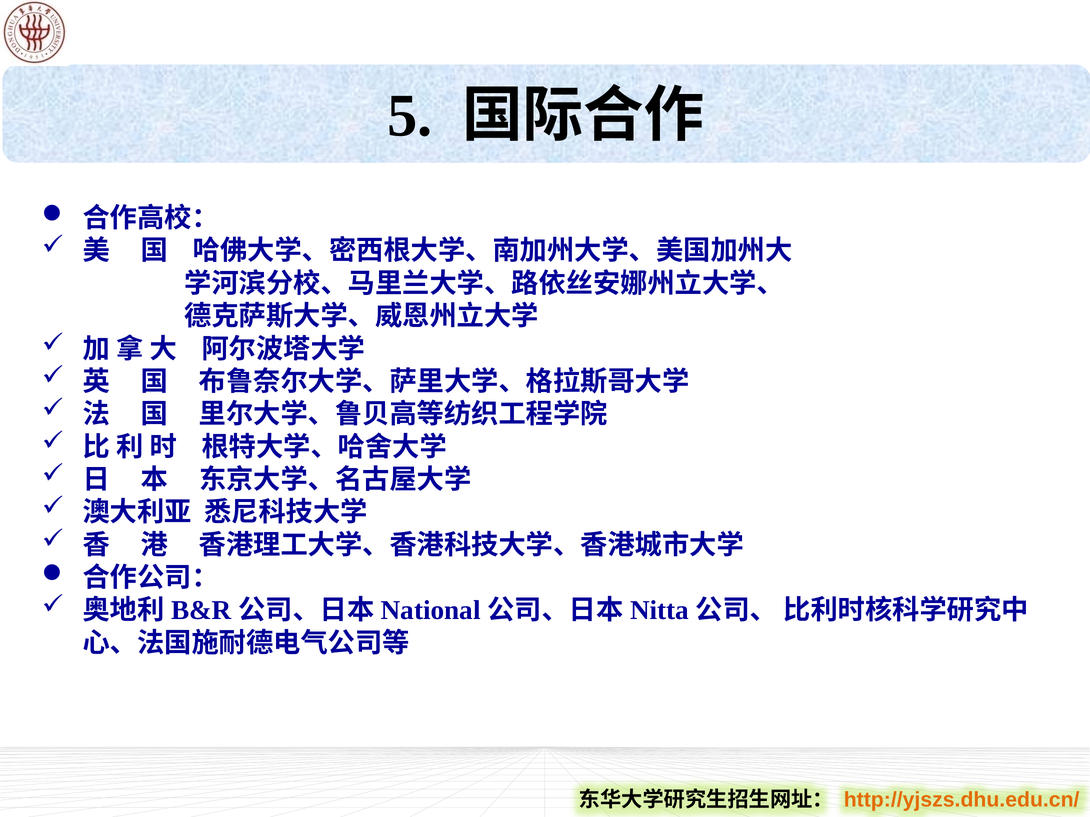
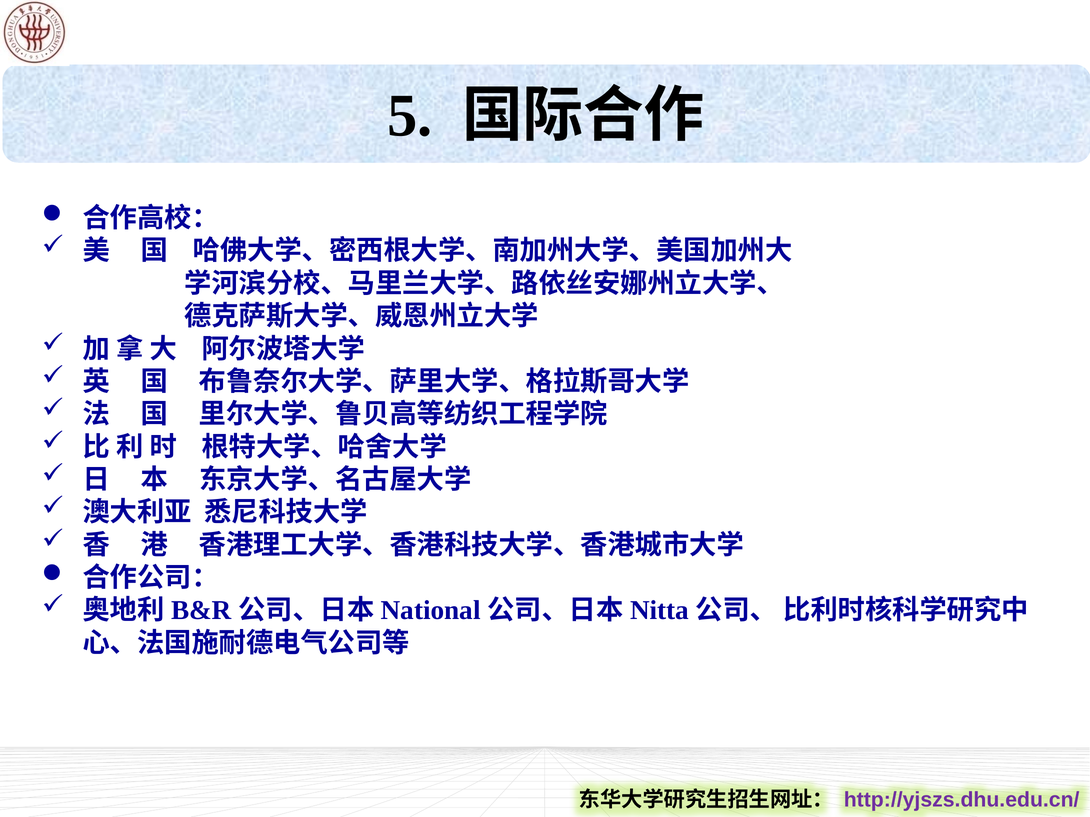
http://yjszs.dhu.edu.cn/ colour: orange -> purple (962, 800)
